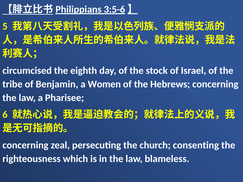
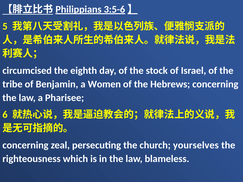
consenting: consenting -> yourselves (196, 145)
